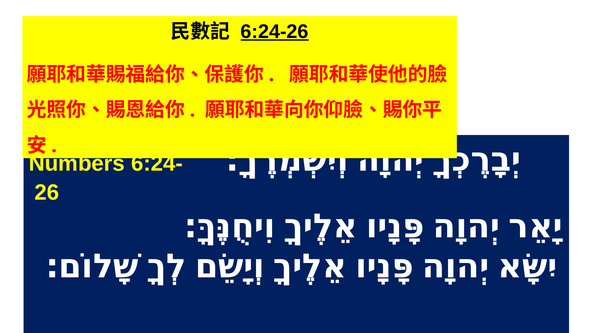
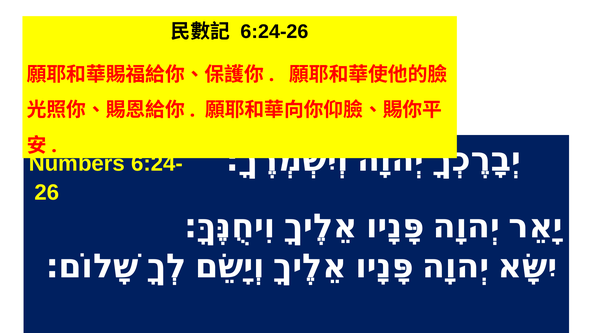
6:24-26 underline: present -> none (275, 32)
